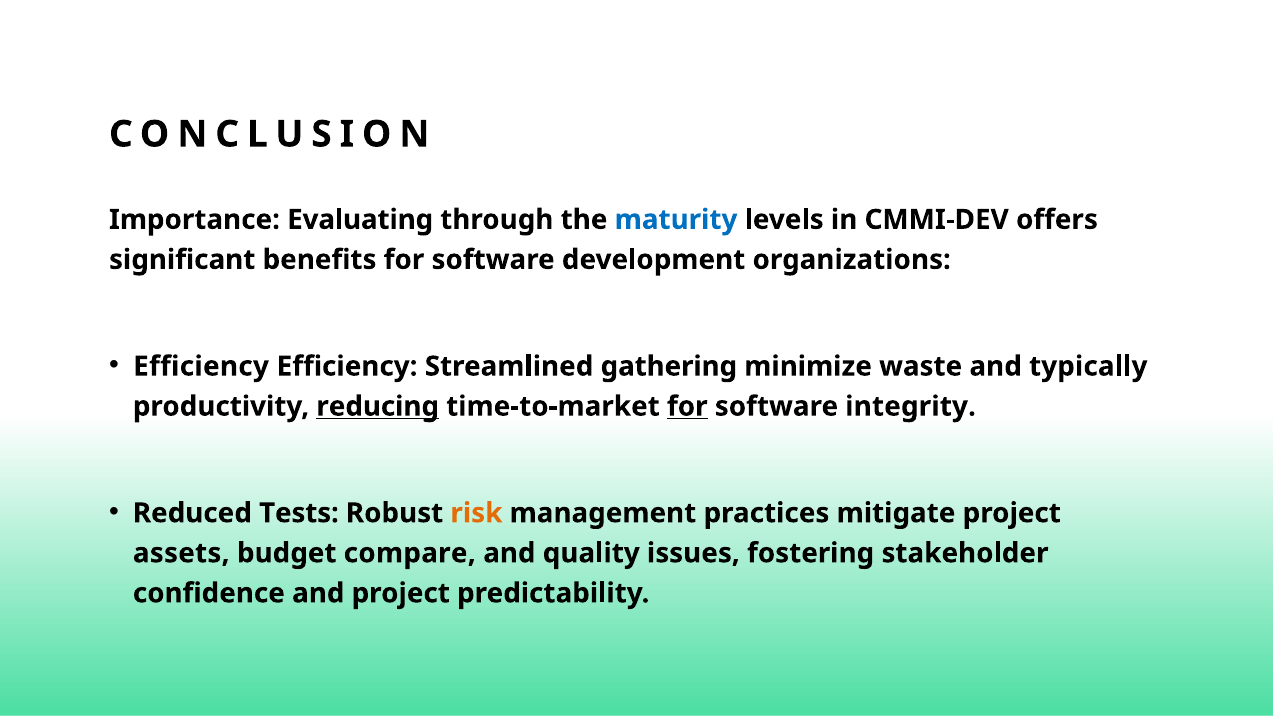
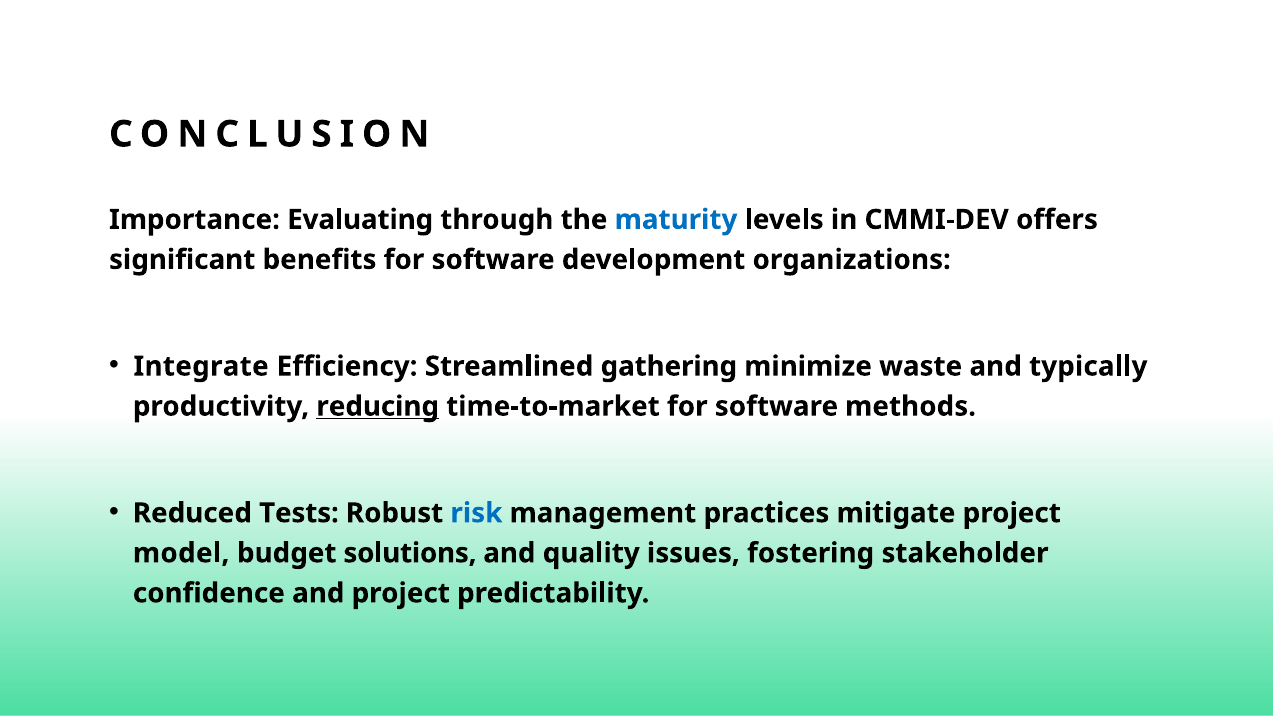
Efficiency: Efficiency -> Integrate (201, 366)
for underline: present -> none (687, 406)
integrity: integrity -> methods (911, 406)
risk colour: orange -> blue (476, 513)
assets: assets -> model (181, 553)
compare: compare -> solutions (410, 553)
